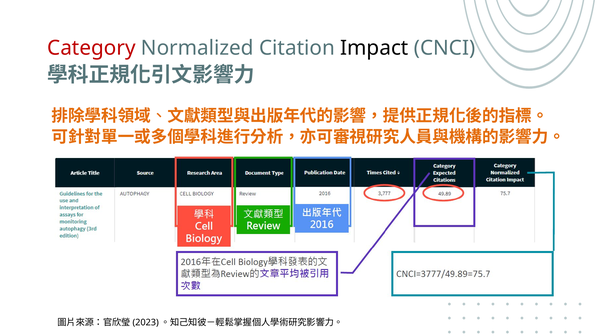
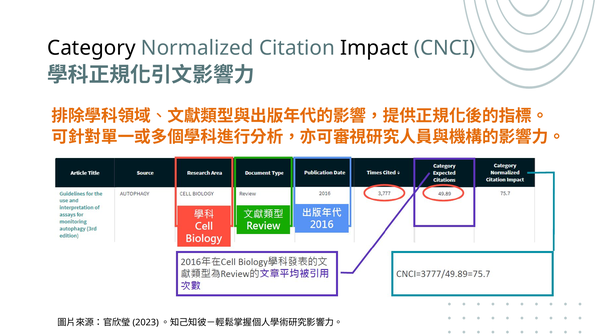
Category colour: red -> black (91, 48)
